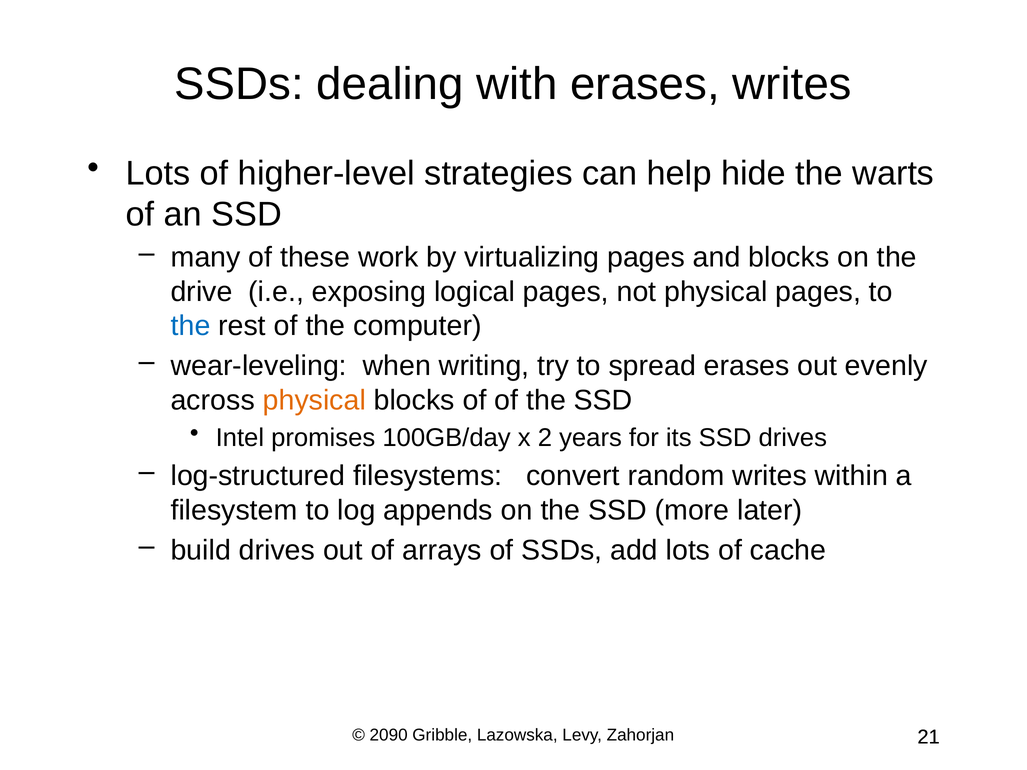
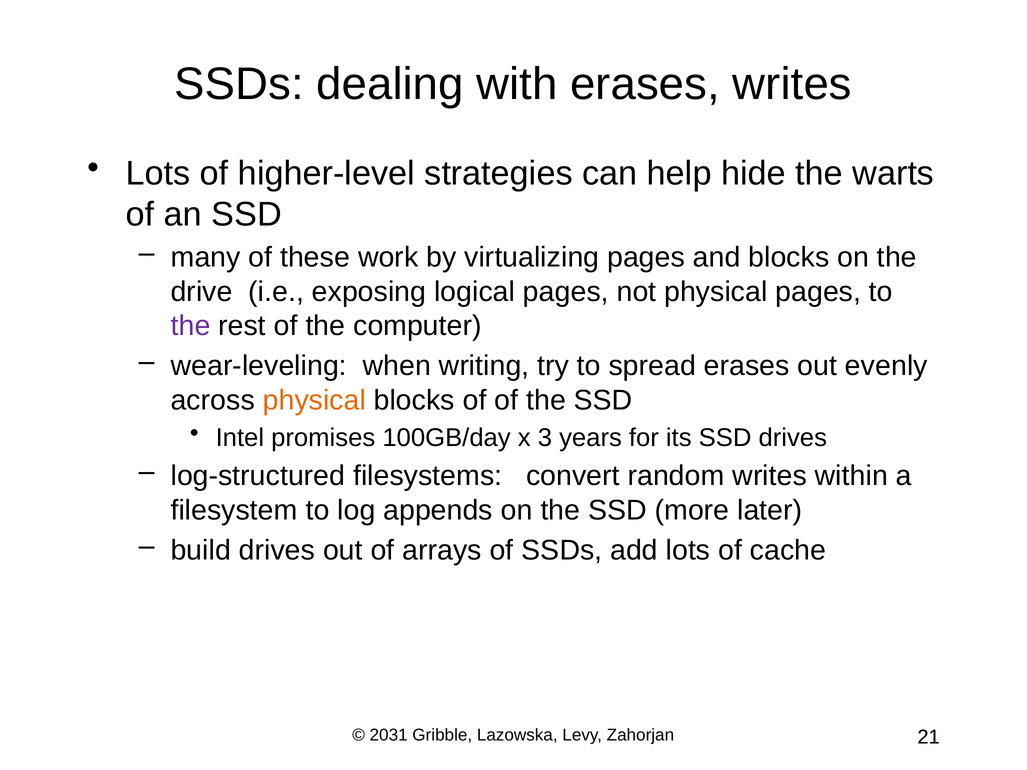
the colour: blue -> purple (191, 326)
2: 2 -> 3 (545, 438)
2090: 2090 -> 2031 (389, 735)
